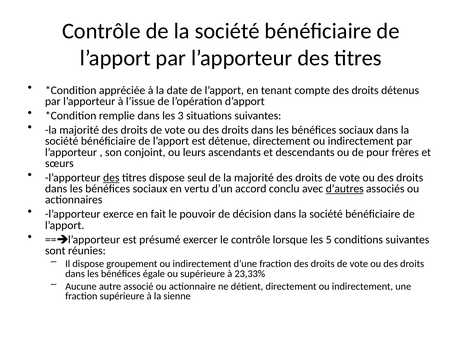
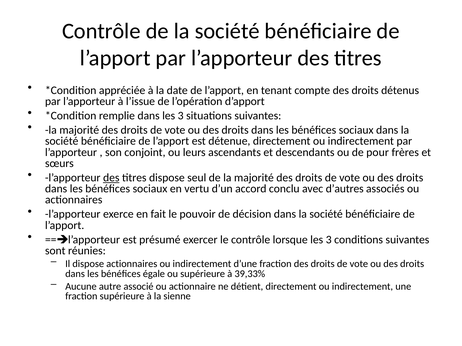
d’autres underline: present -> none (345, 189)
lorsque les 5: 5 -> 3 (329, 240)
dispose groupement: groupement -> actionnaires (132, 264)
23,33%: 23,33% -> 39,33% (250, 274)
